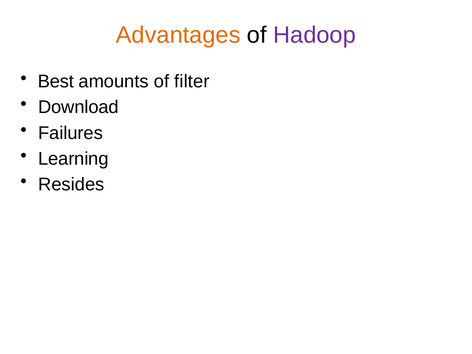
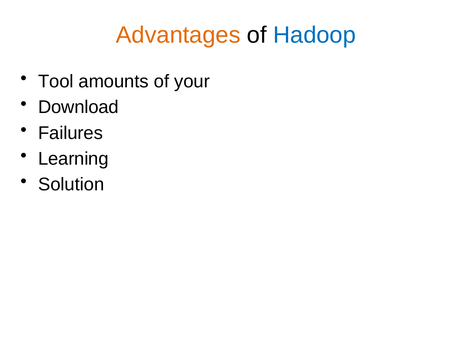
Hadoop colour: purple -> blue (315, 35)
Best: Best -> Tool (56, 82)
filter: filter -> your (192, 82)
Resides: Resides -> Solution (71, 184)
